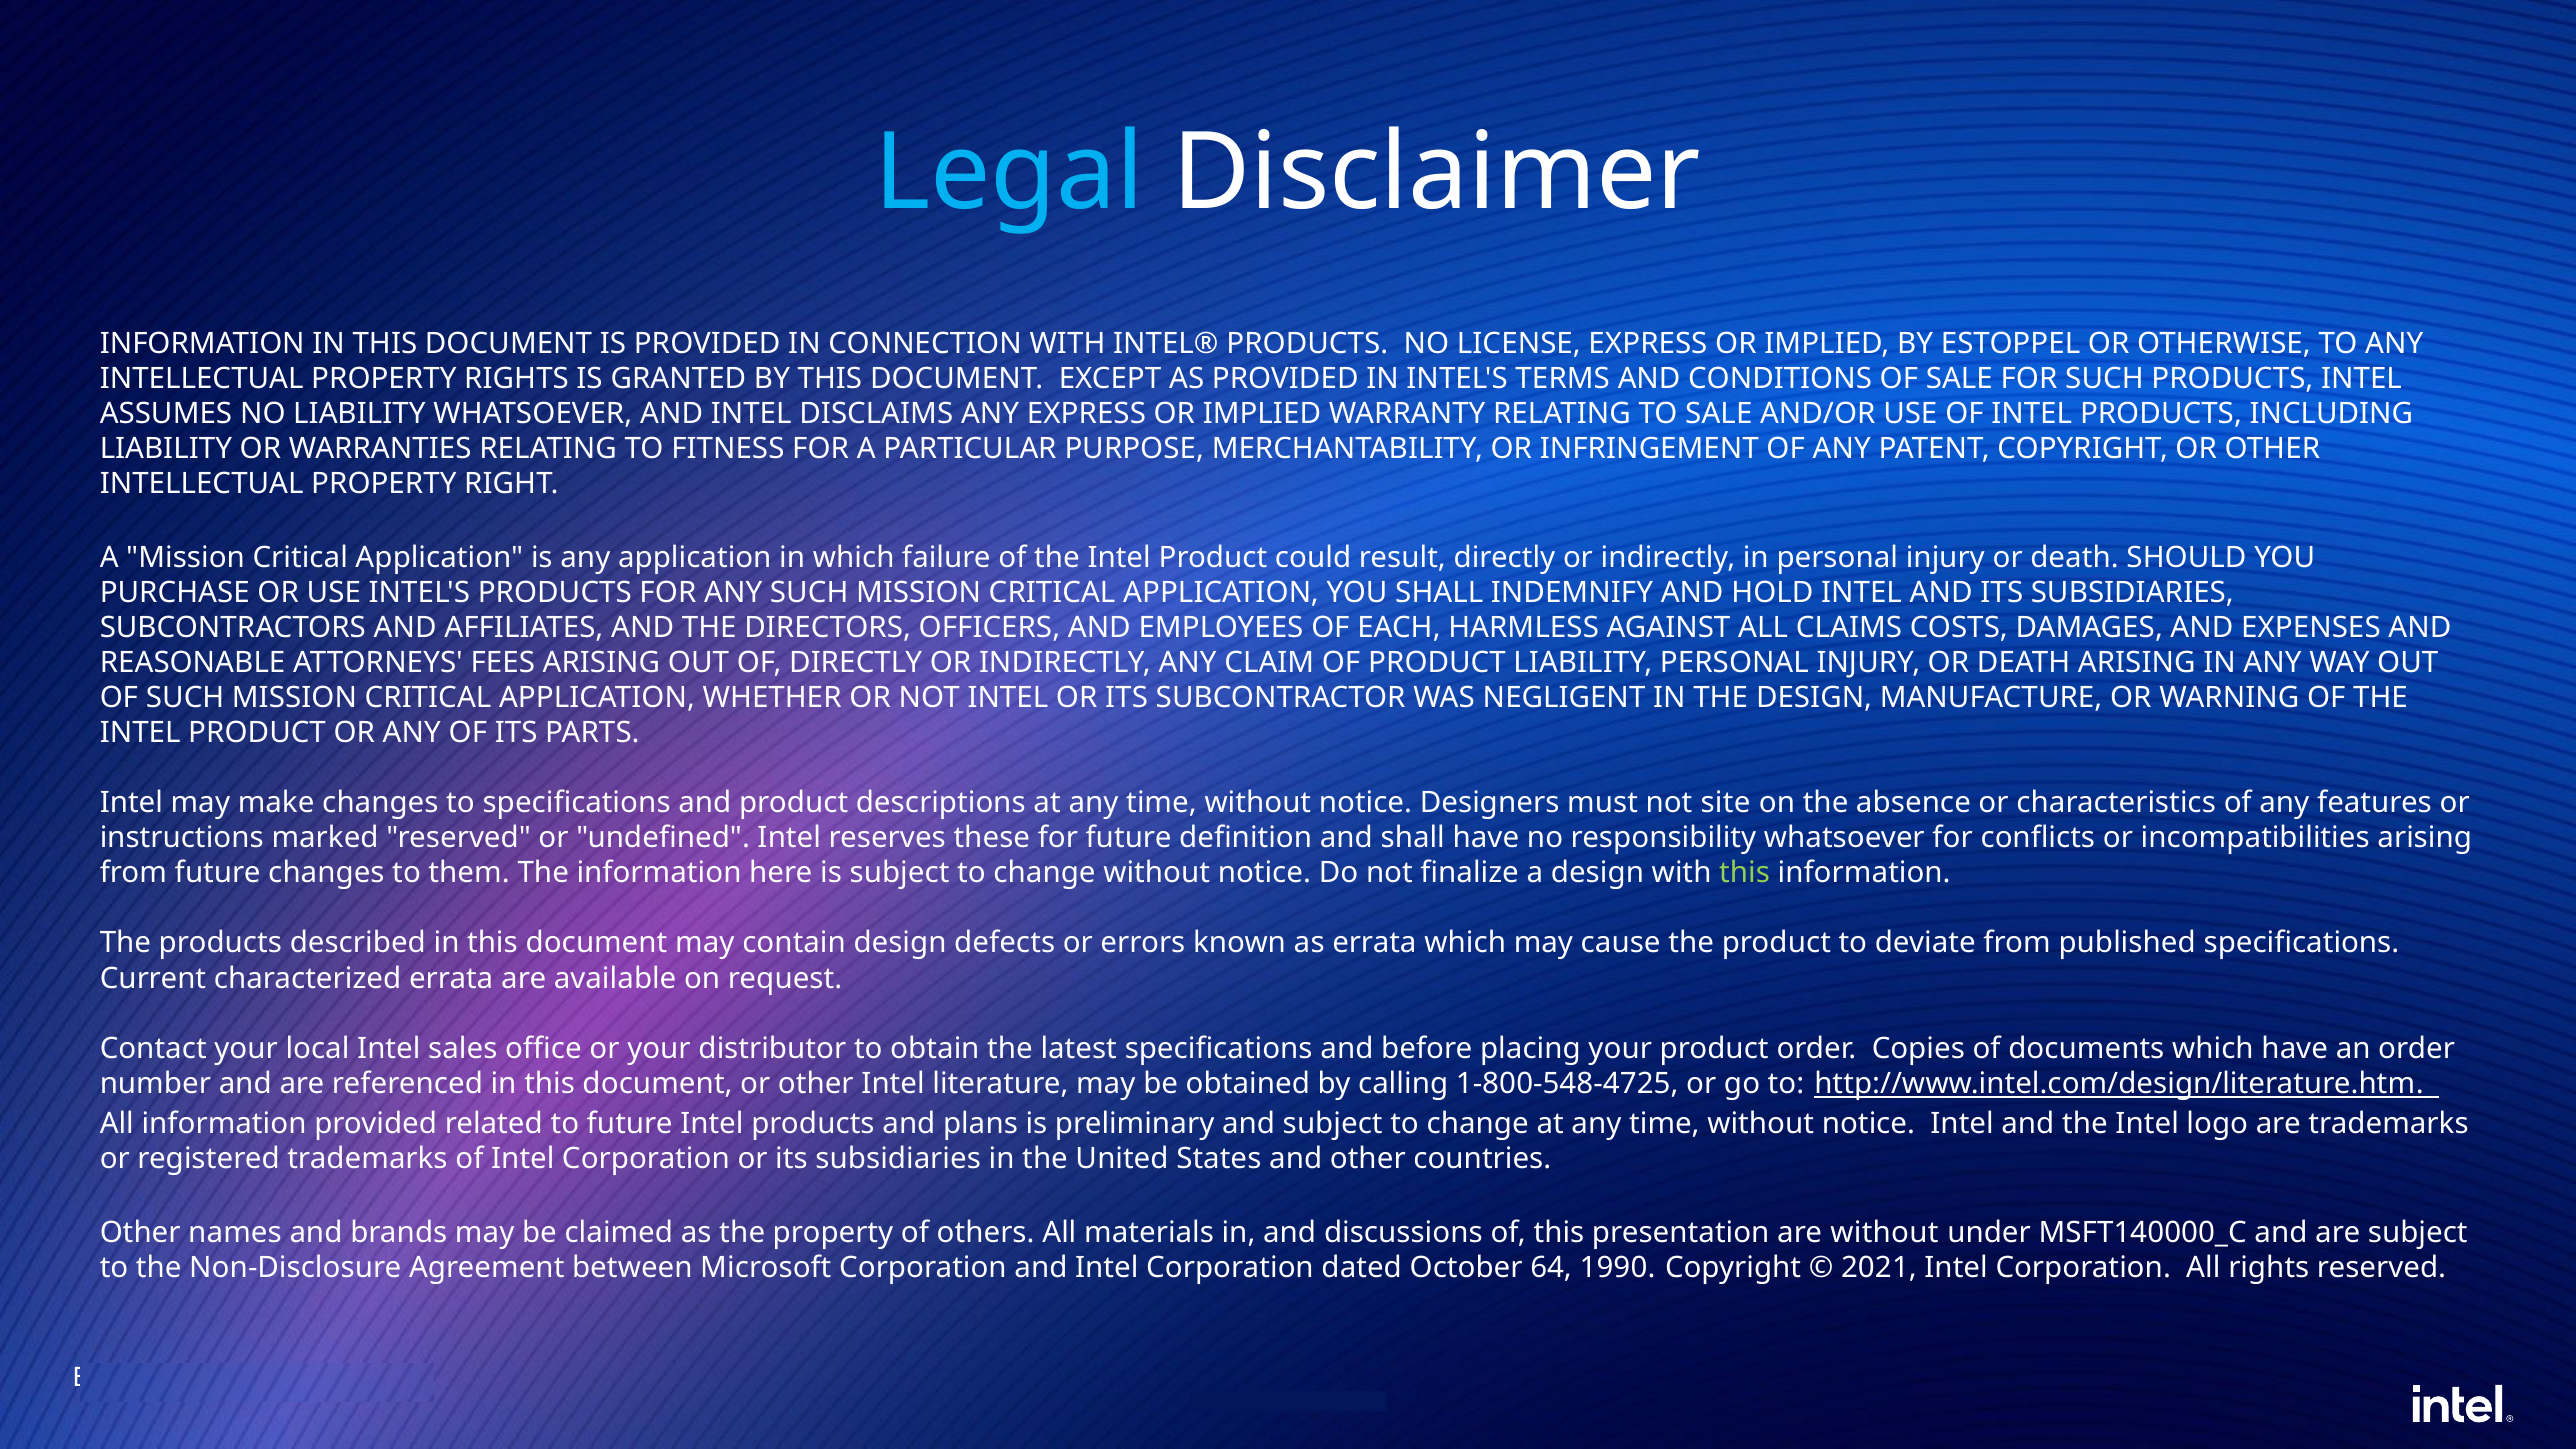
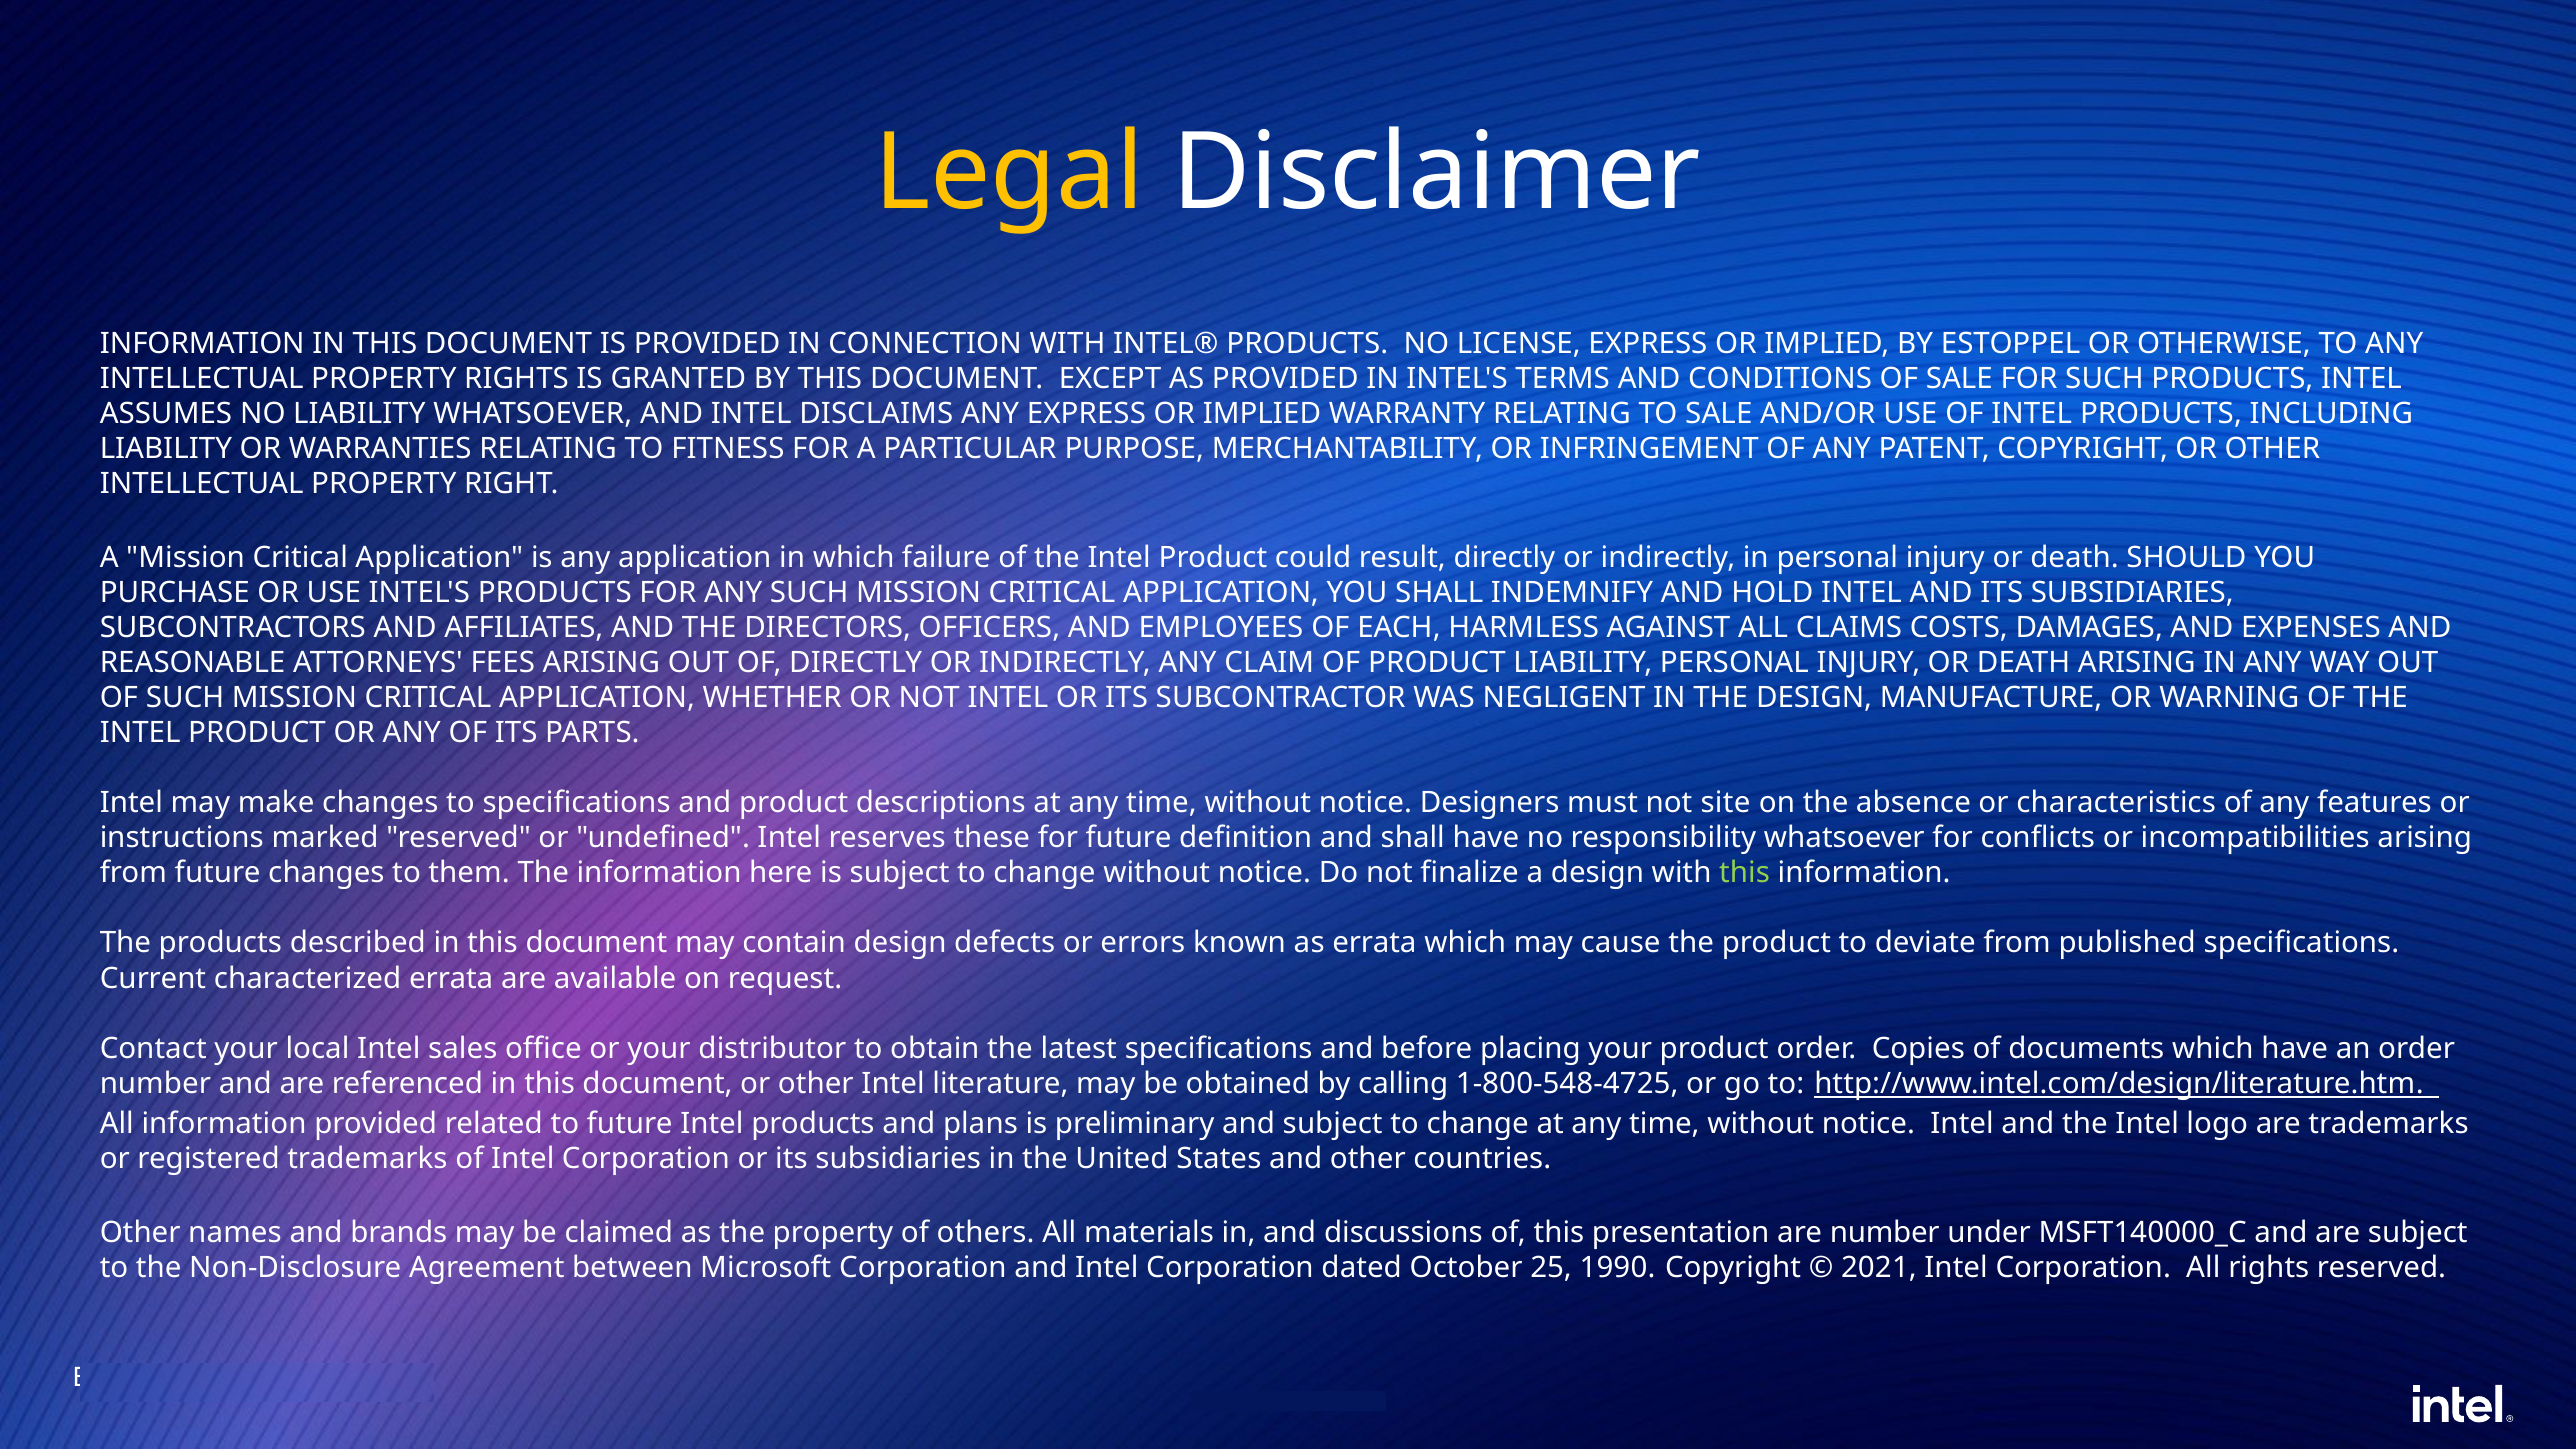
Legal colour: light blue -> yellow (1009, 173)
are without: without -> number (1885, 1232)
64: 64 -> 25 (1551, 1267)
